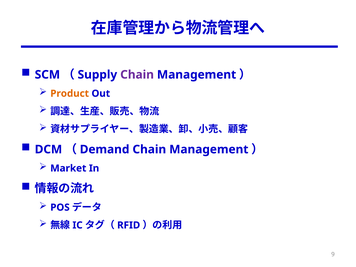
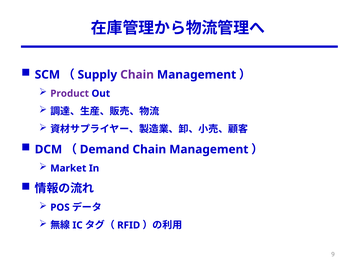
Product colour: orange -> purple (70, 93)
